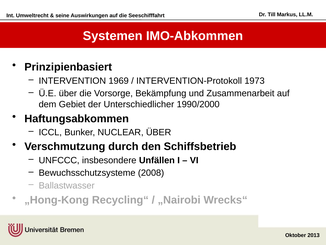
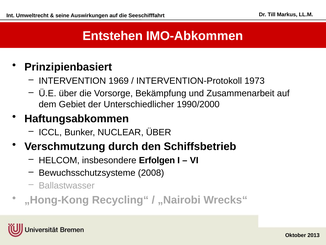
Systemen: Systemen -> Entstehen (113, 36)
UNFCCC: UNFCCC -> HELCOM (59, 160)
Unfällen: Unfällen -> Erfolgen (157, 160)
